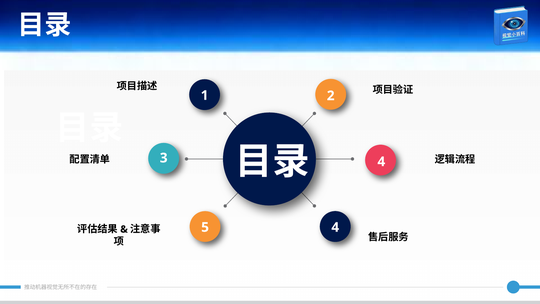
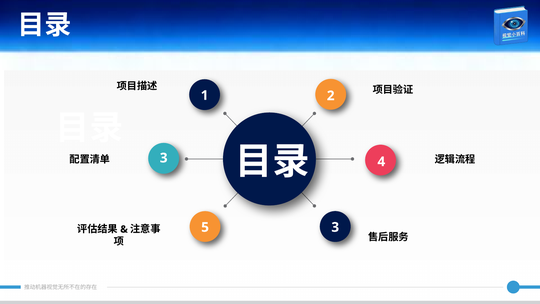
5 4: 4 -> 3 (335, 227)
